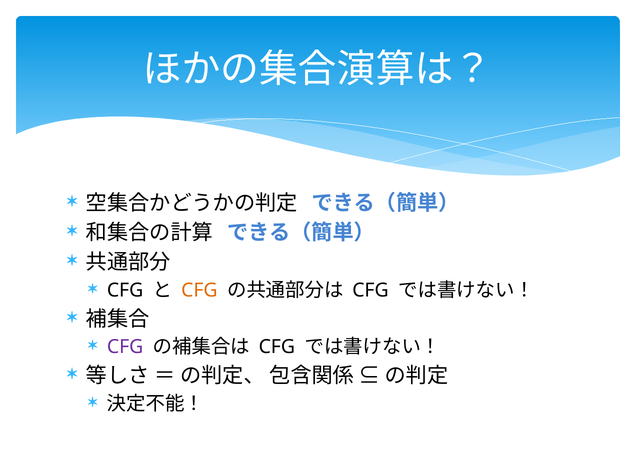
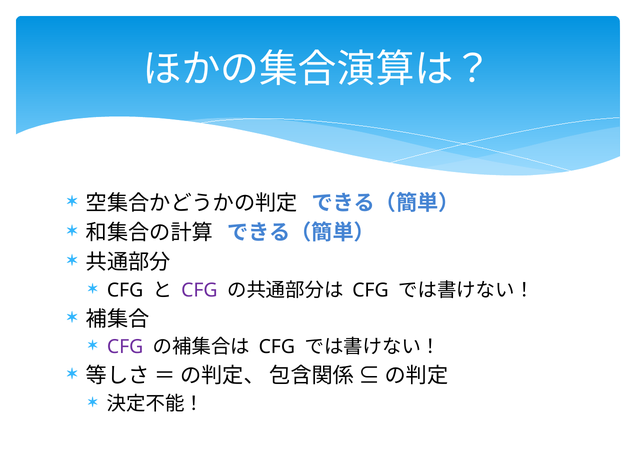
CFG colour: orange -> purple (199, 290)
